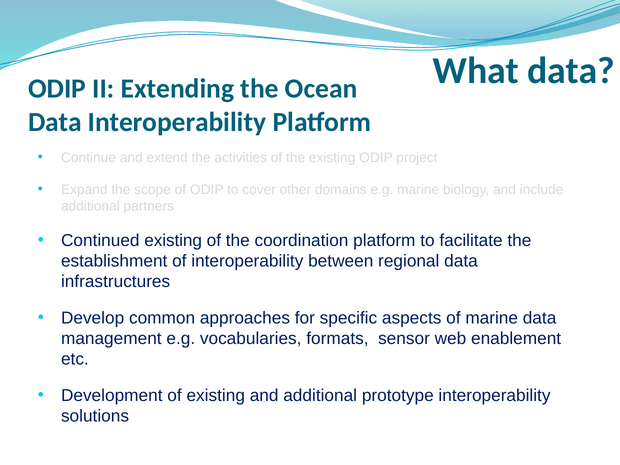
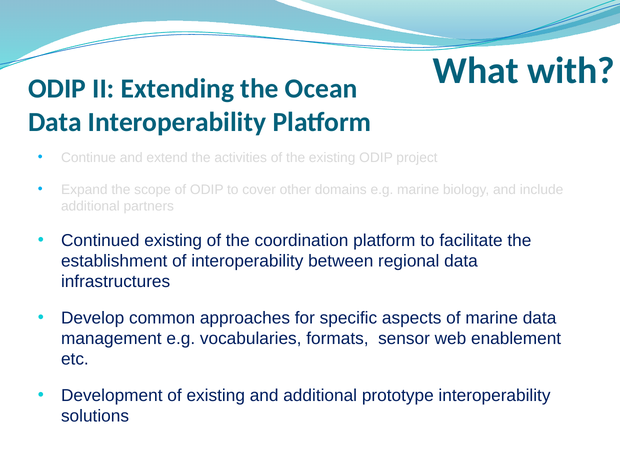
What data: data -> with (571, 71)
